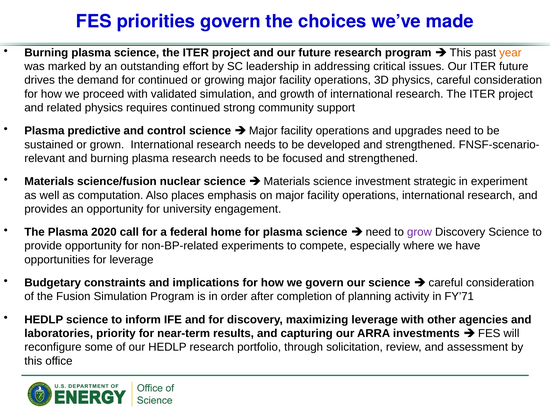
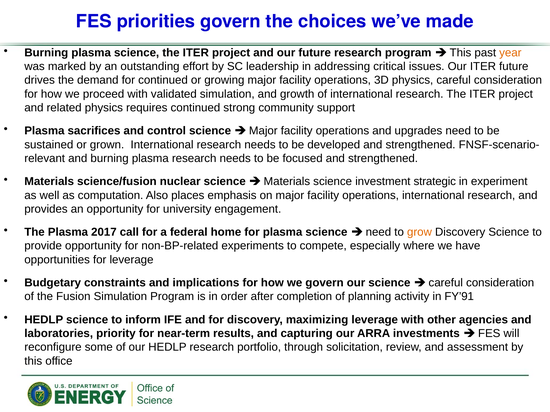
predictive: predictive -> sacrifices (94, 131)
2020: 2020 -> 2017 (104, 232)
grow colour: purple -> orange (419, 232)
FY’71: FY’71 -> FY’91 (459, 297)
